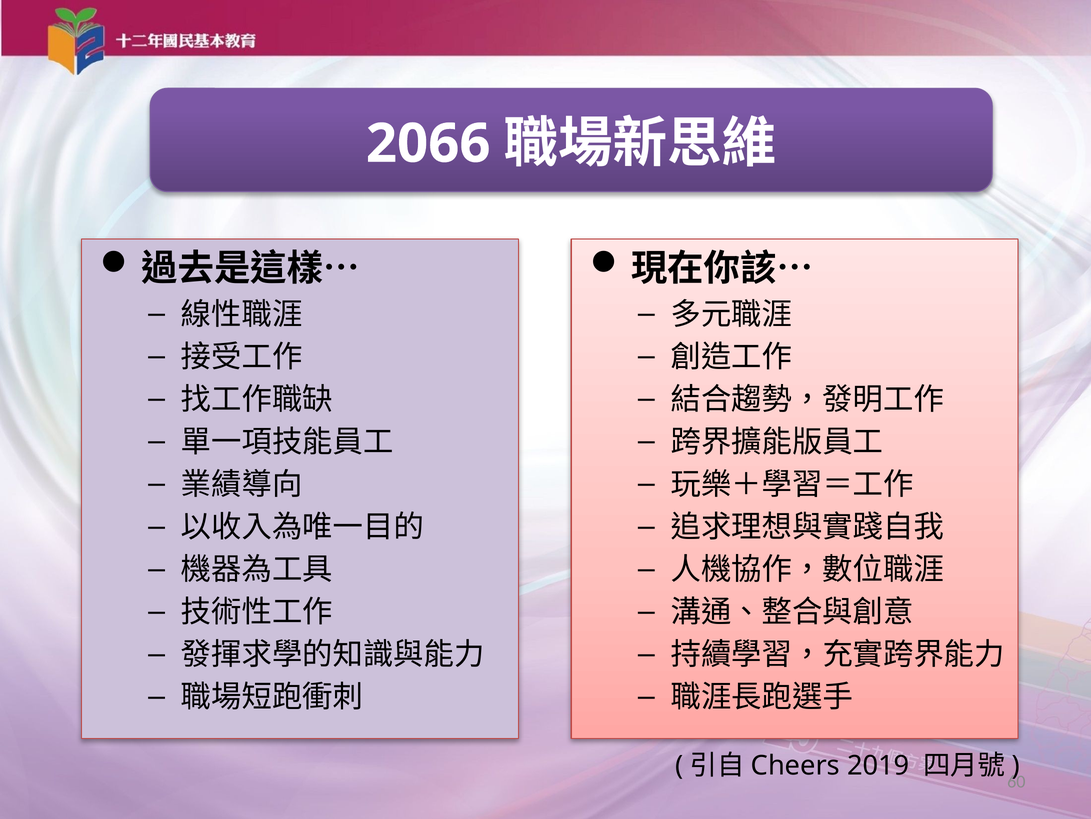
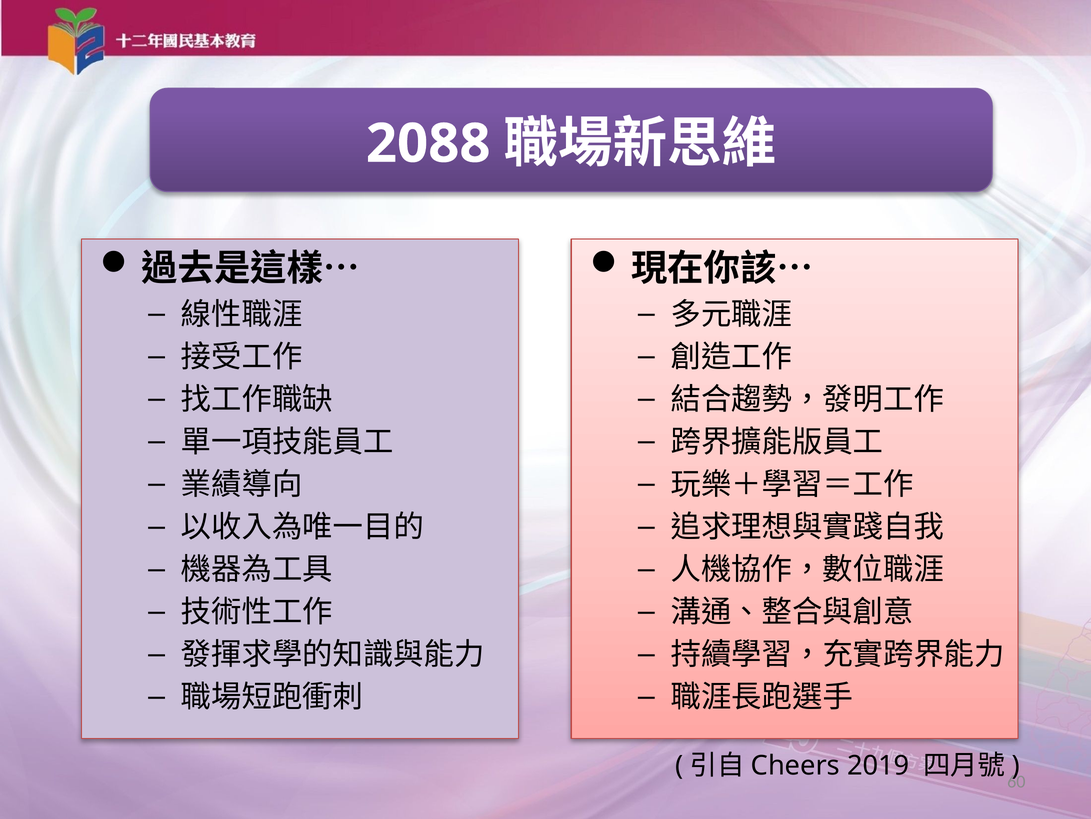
2066: 2066 -> 2088 (428, 144)
